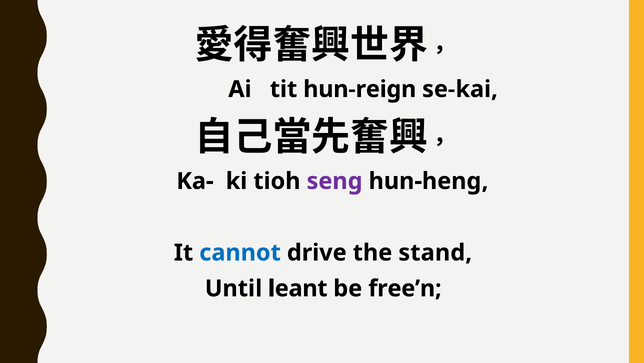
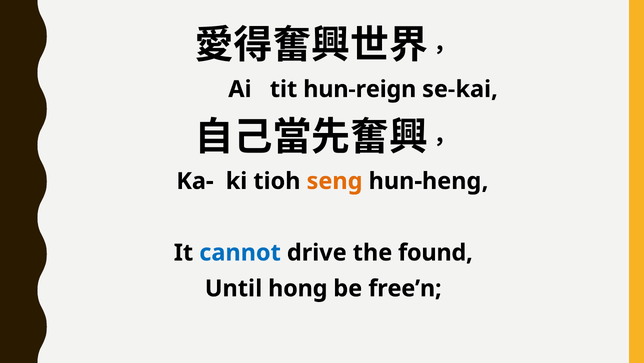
seng colour: purple -> orange (335, 181)
stand: stand -> found (435, 252)
leant: leant -> hong (298, 288)
